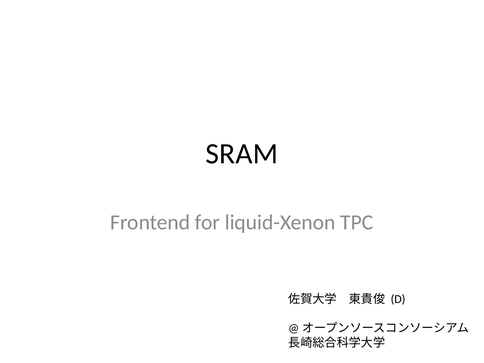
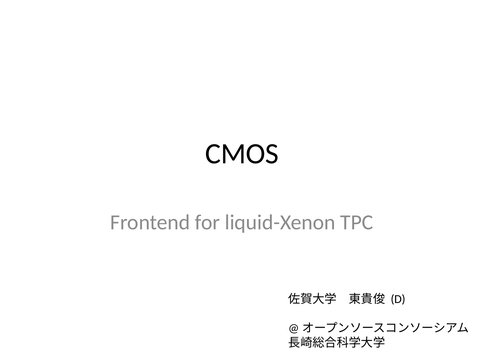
SRAM: SRAM -> CMOS (242, 154)
